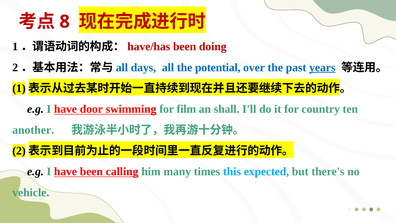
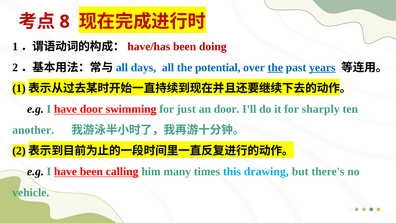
the underline: none -> present (275, 67)
film: film -> just (186, 109)
an shall: shall -> door (227, 109)
country: country -> sharply (321, 109)
expected: expected -> drawing (266, 171)
